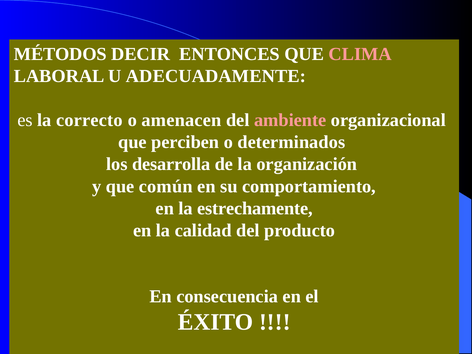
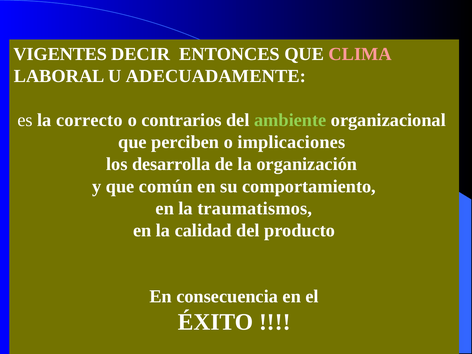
MÉTODOS: MÉTODOS -> VIGENTES (60, 54)
amenacen: amenacen -> contrarios (182, 120)
ambiente colour: pink -> light green (290, 120)
determinados: determinados -> implicaciones (291, 142)
estrechamente: estrechamente -> traumatismos (255, 208)
